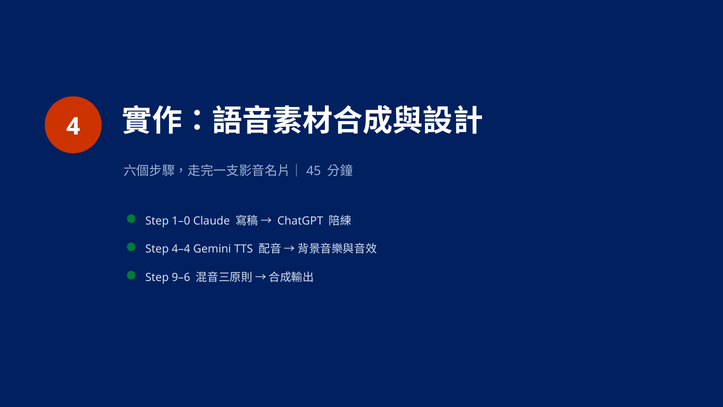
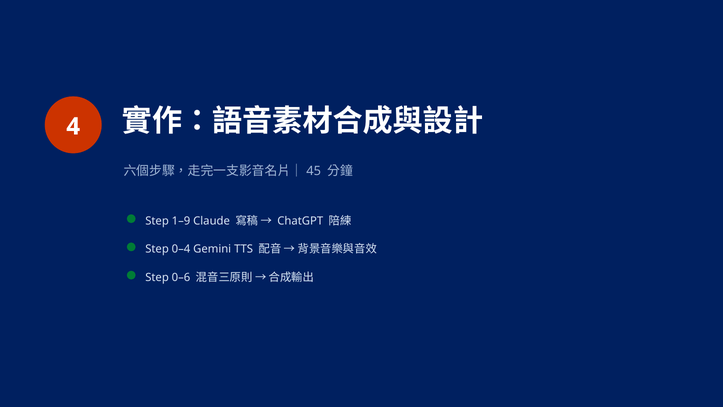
1–0: 1–0 -> 1–9 (181, 221)
4–4: 4–4 -> 0–4 (181, 249)
9–6: 9–6 -> 0–6 (181, 277)
